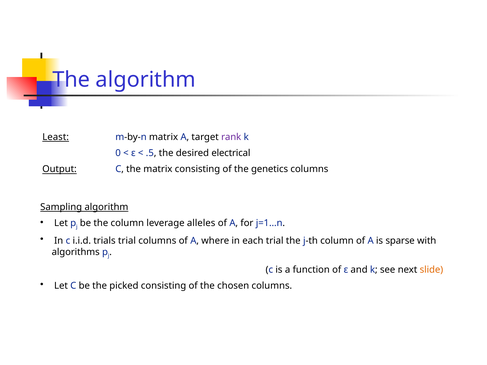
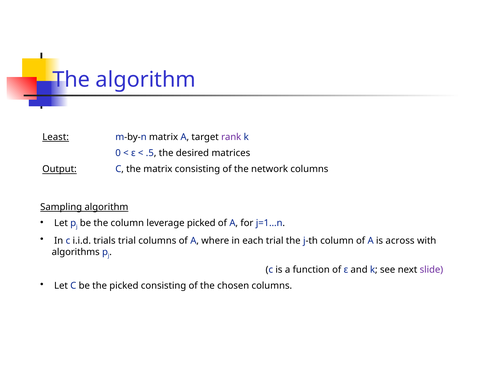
electrical: electrical -> matrices (231, 153)
genetics: genetics -> network (270, 169)
leverage alleles: alleles -> picked (201, 223)
sparse: sparse -> across (400, 241)
slide colour: orange -> purple (431, 270)
